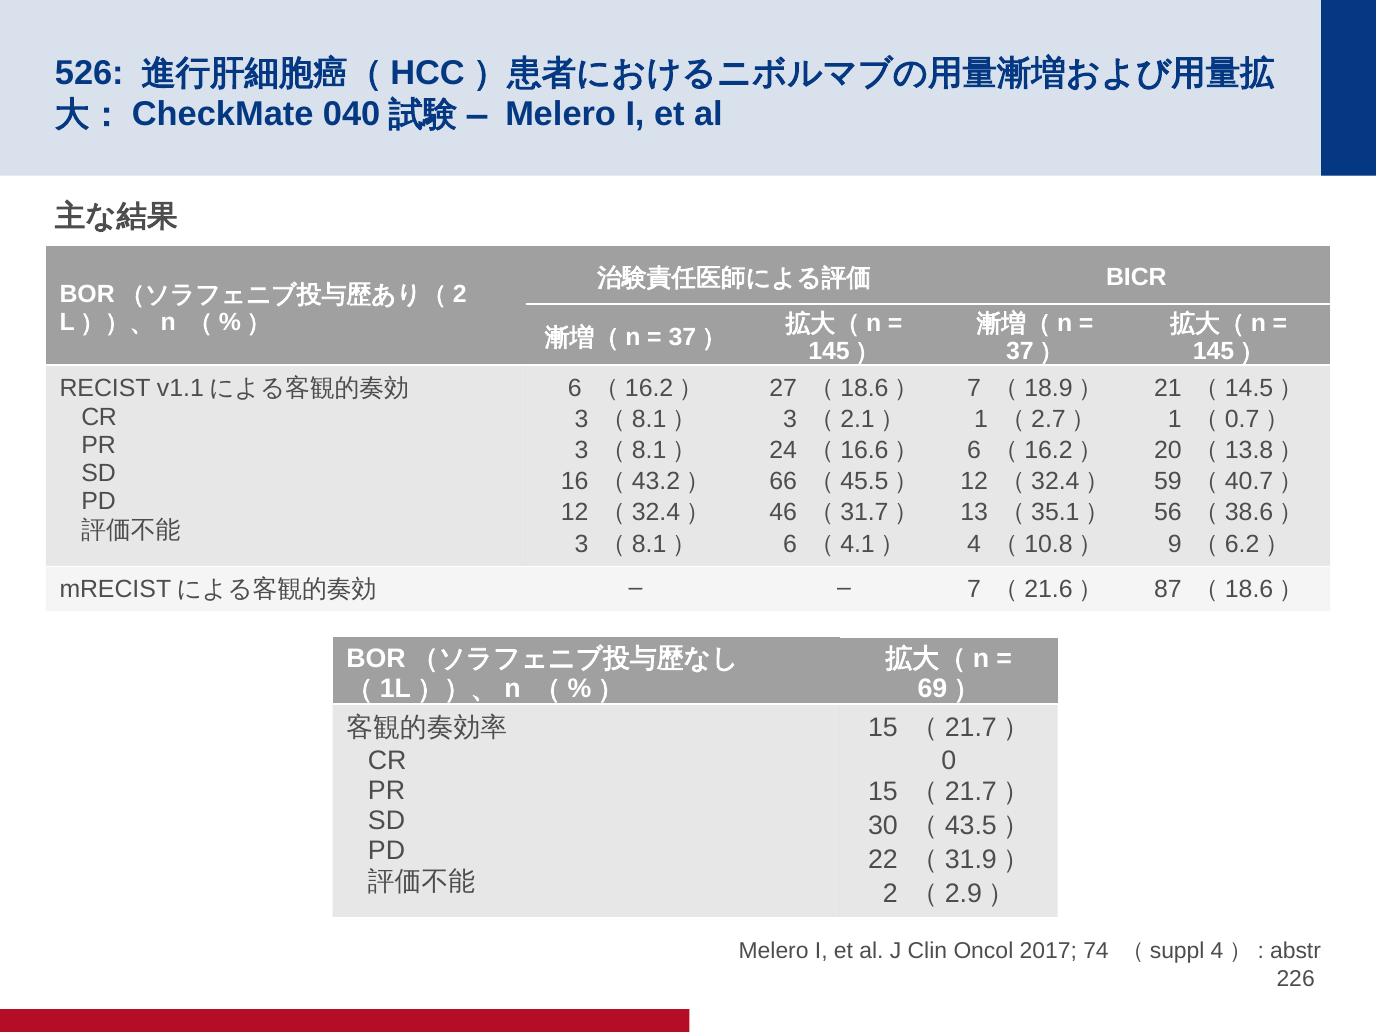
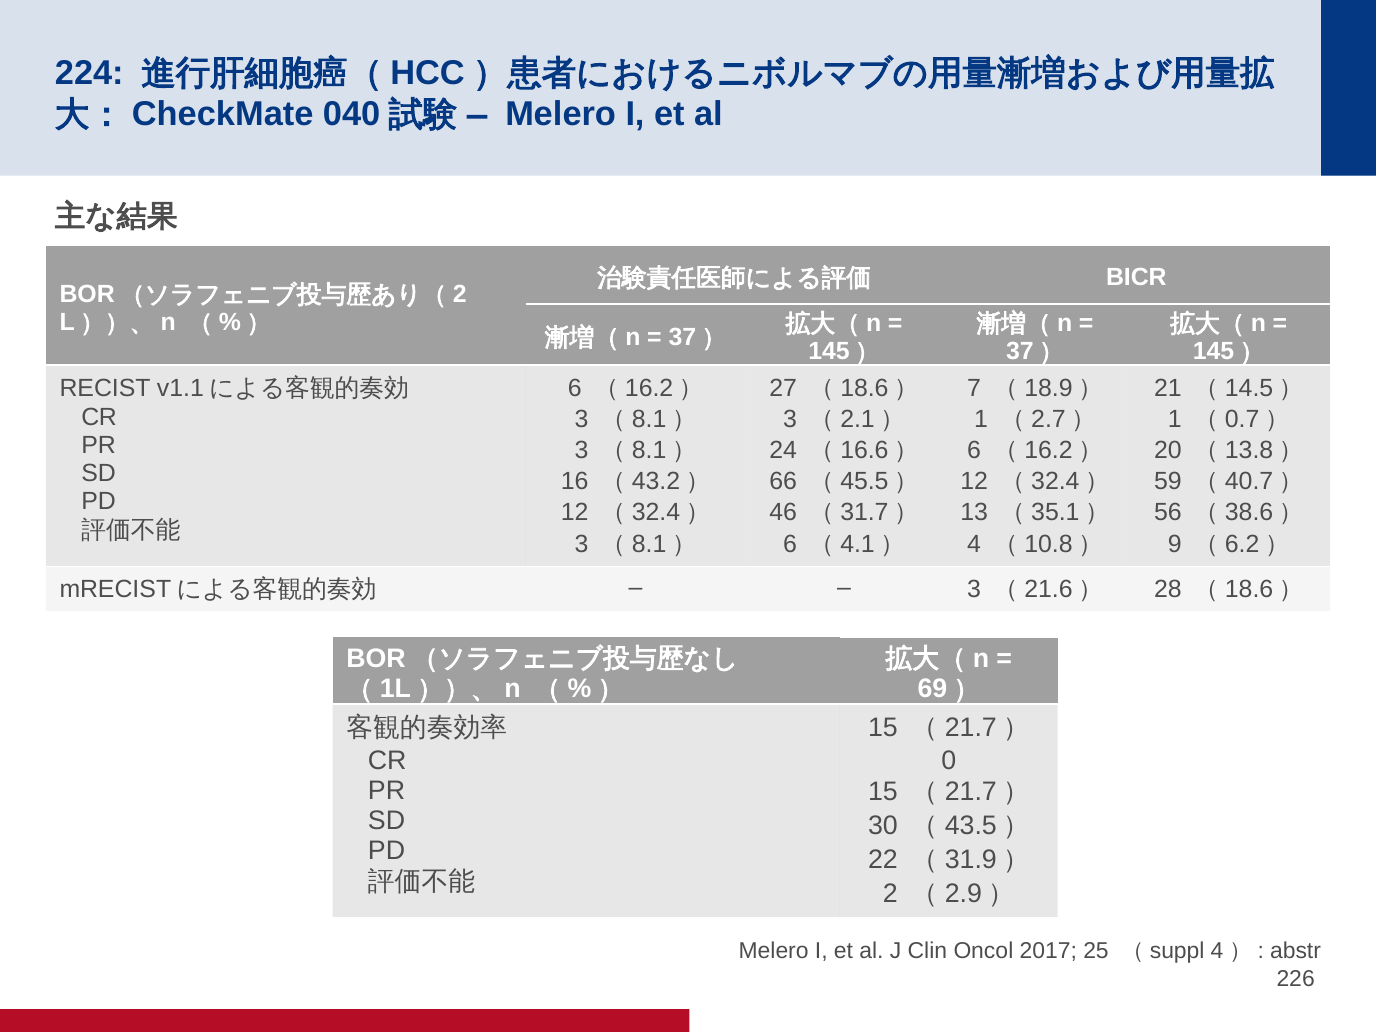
526: 526 -> 224 (89, 73)
7: 7 -> 3 (974, 589)
87: 87 -> 28 (1168, 589)
74: 74 -> 25 (1096, 951)
